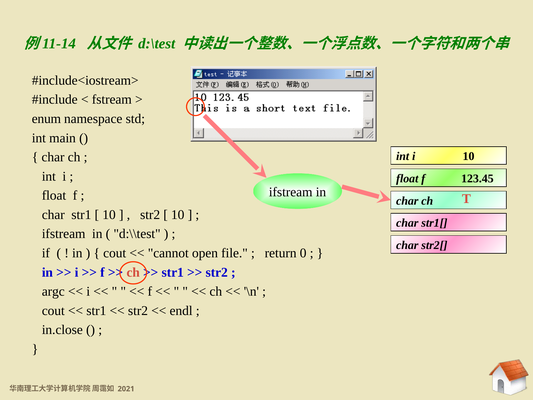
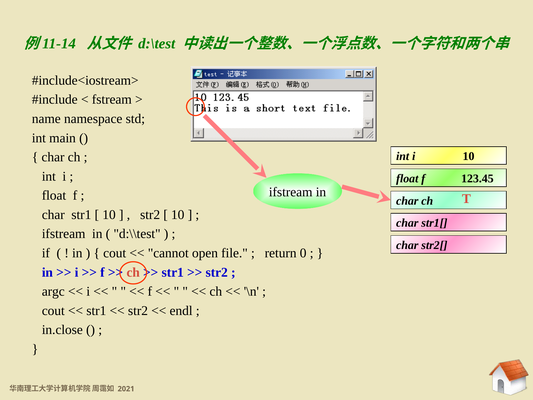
enum: enum -> name (46, 119)
